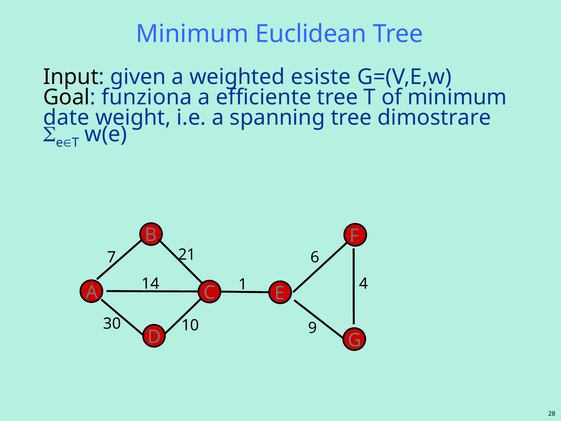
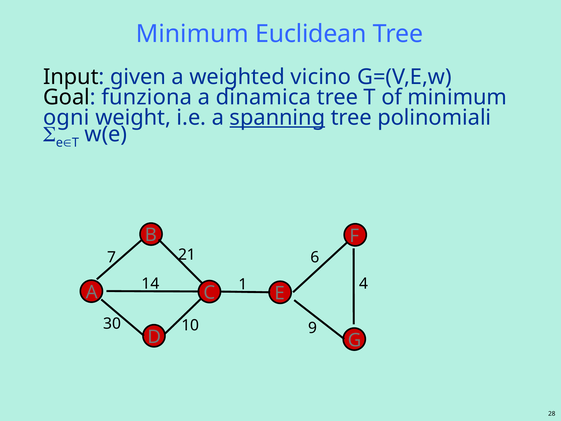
esiste: esiste -> vicino (321, 77)
efficiente: efficiente -> dinamica (263, 97)
date: date -> ogni (66, 117)
spanning underline: none -> present (277, 117)
dimostrare: dimostrare -> polinomiali (434, 117)
